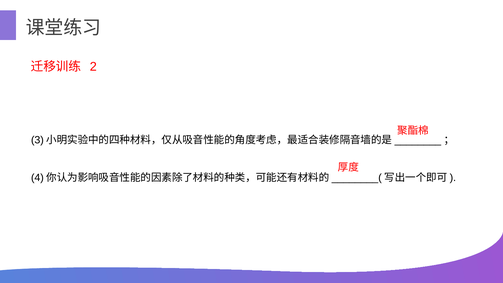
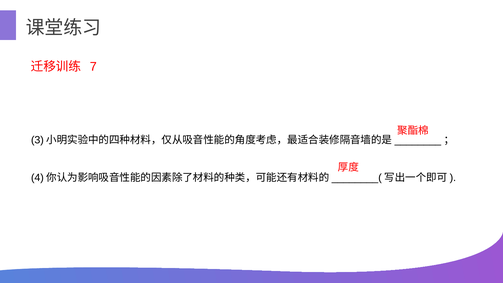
2: 2 -> 7 (93, 67)
